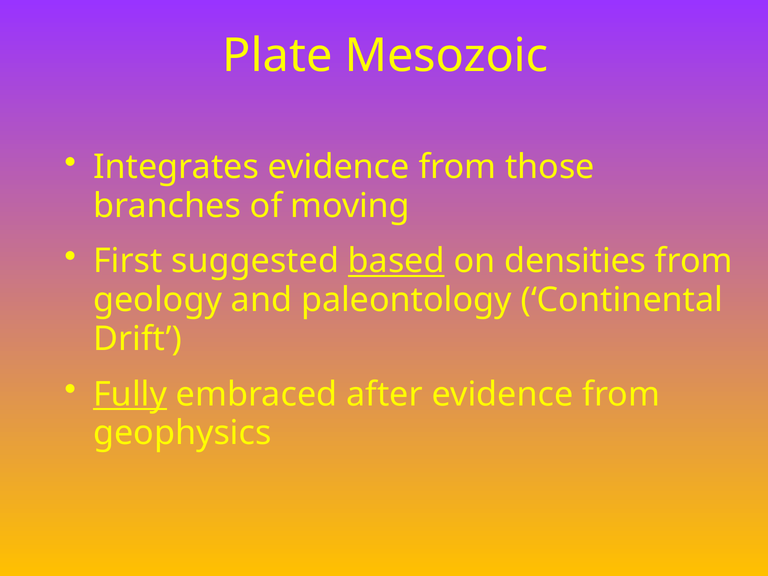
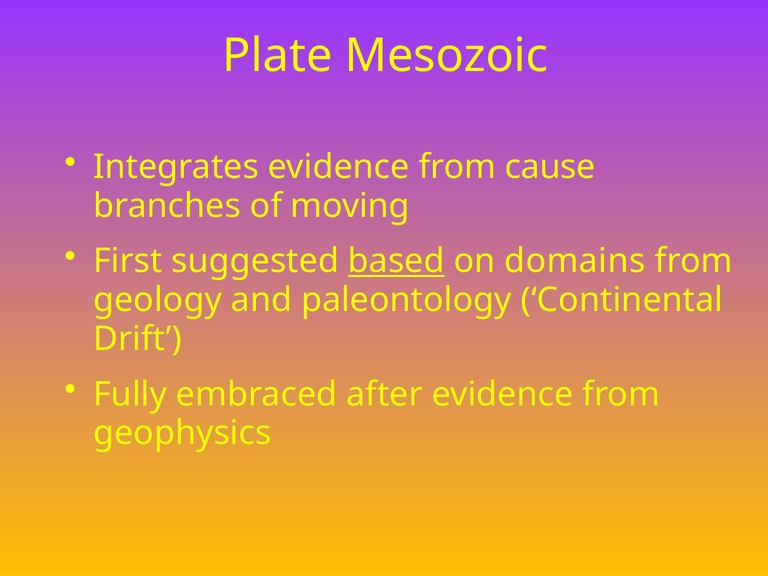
those: those -> cause (550, 167)
densities: densities -> domains (575, 261)
Fully underline: present -> none (130, 394)
